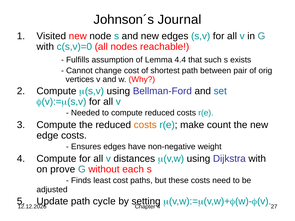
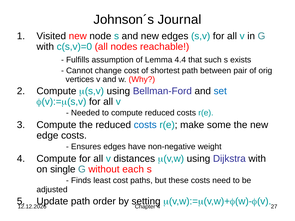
costs colour: orange -> blue (145, 125)
count: count -> some (219, 125)
prove: prove -> single (63, 169)
cycle: cycle -> order (104, 201)
